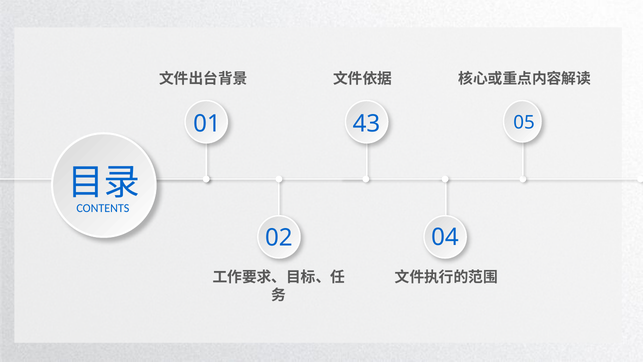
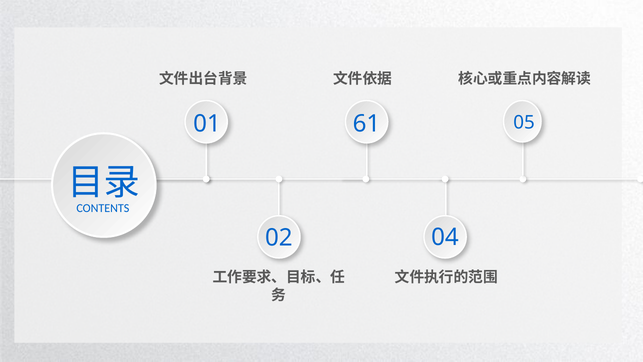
43: 43 -> 61 (366, 124)
